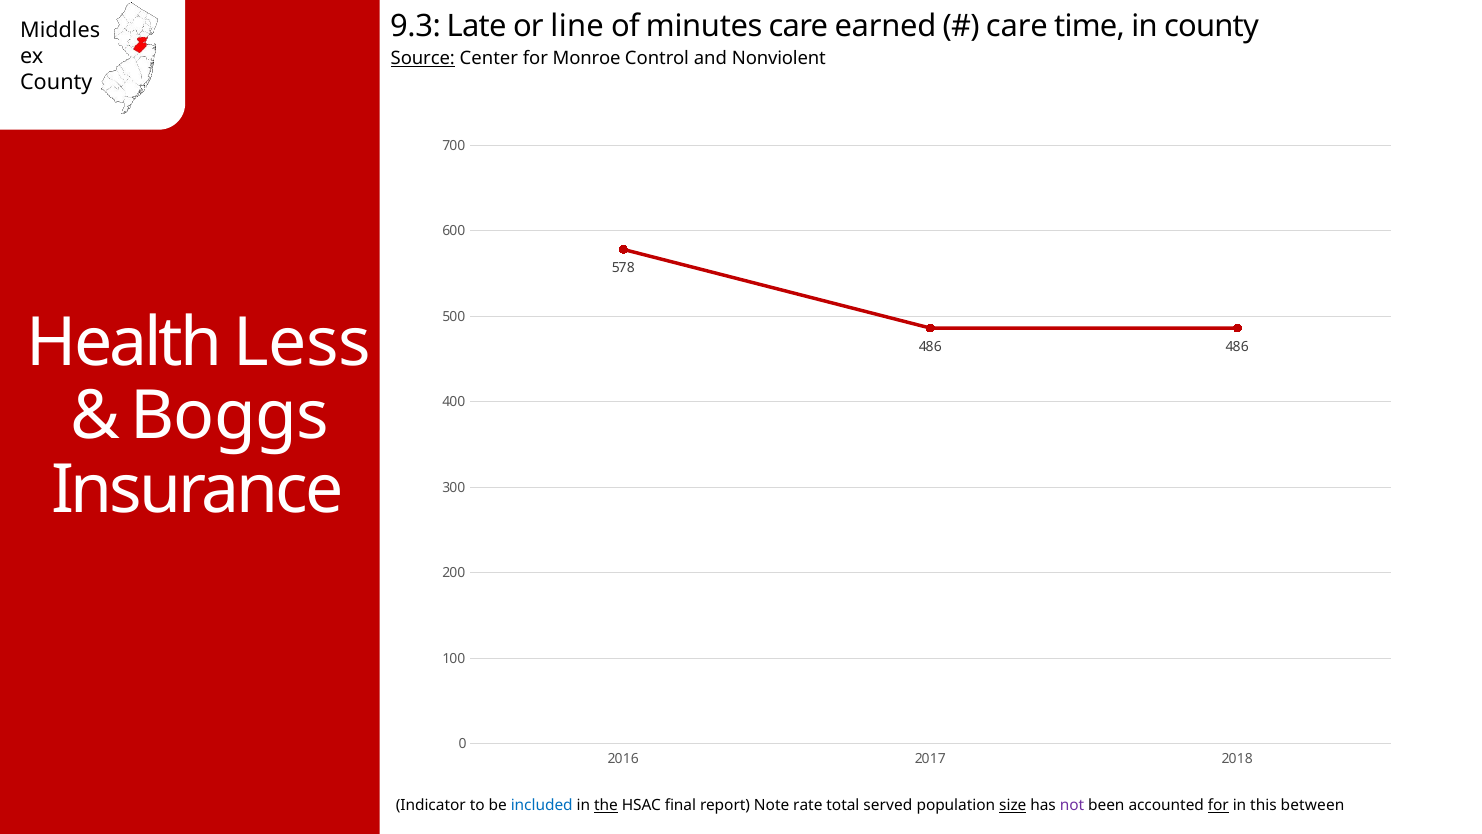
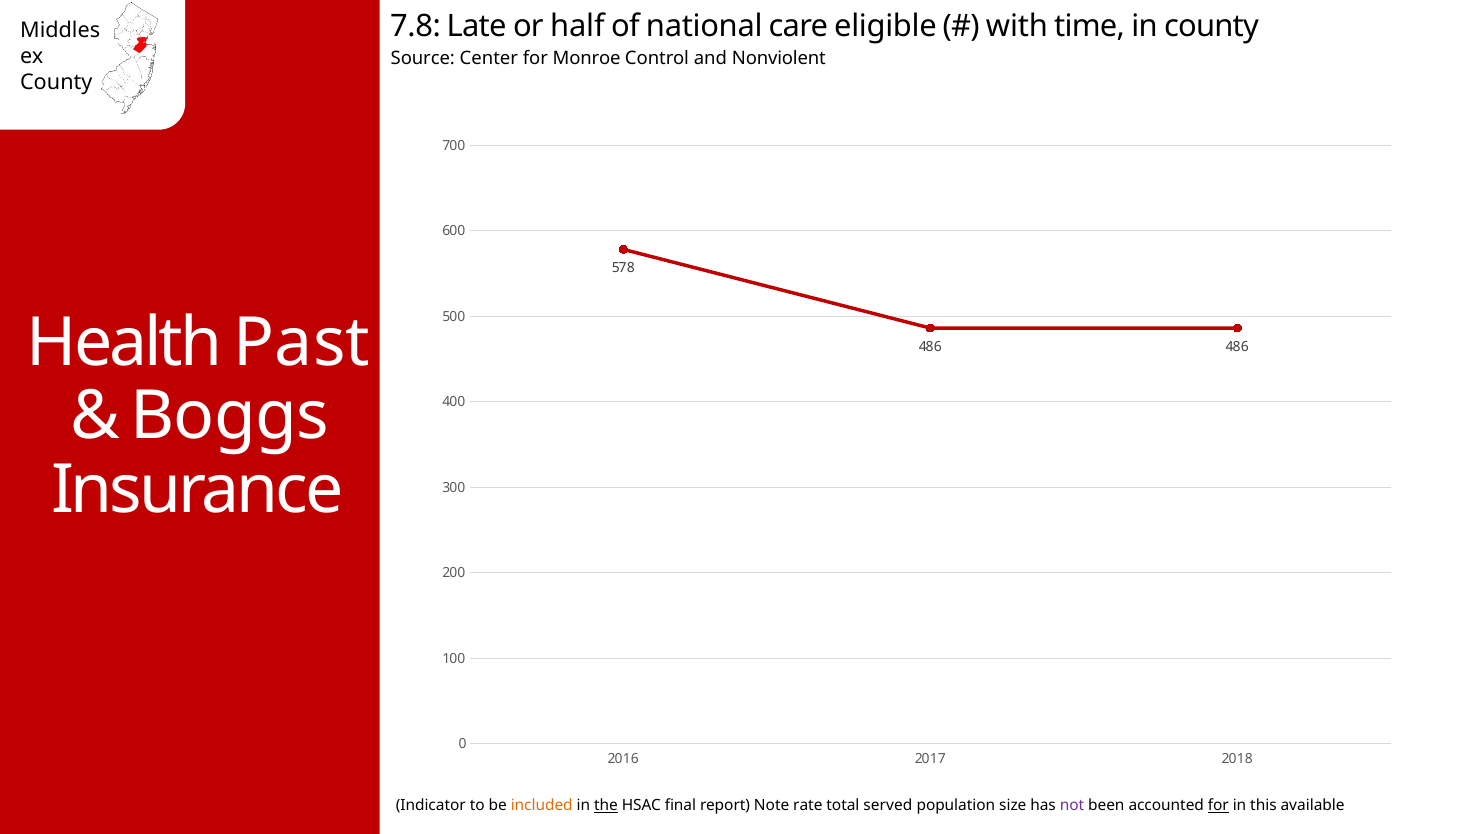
9.3: 9.3 -> 7.8 (416, 26)
line: line -> half (577, 26)
minutes: minutes -> national (704, 26)
earned: earned -> eligible (885, 26)
care: care -> with (1017, 26)
Source underline: present -> none (423, 58)
Less: Less -> Past (302, 343)
included colour: blue -> orange (542, 805)
size underline: present -> none (1013, 805)
between: between -> available (1313, 805)
